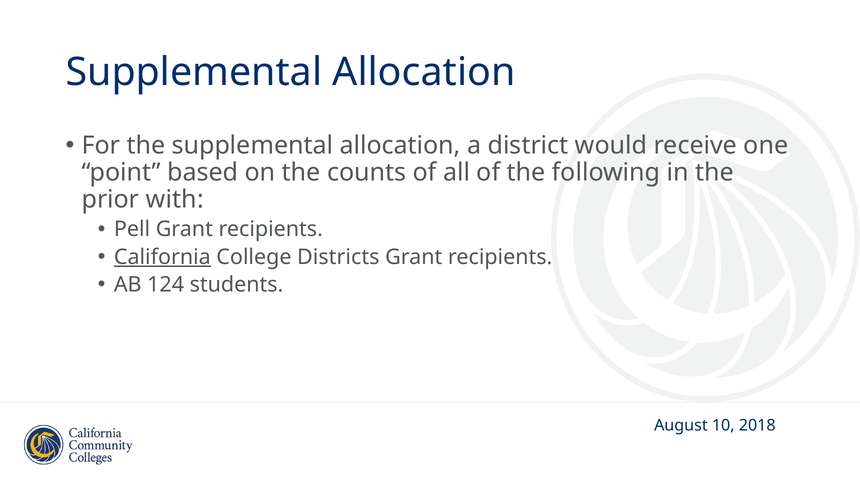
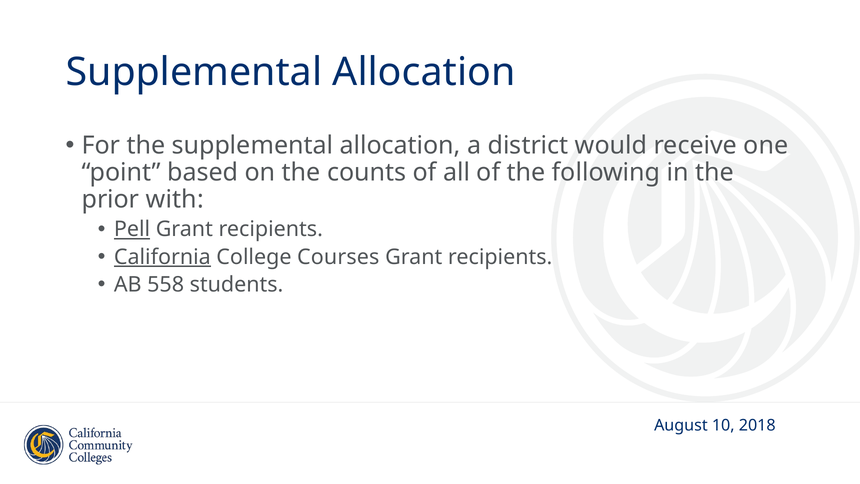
Pell underline: none -> present (132, 229)
Districts: Districts -> Courses (338, 257)
124: 124 -> 558 (166, 285)
